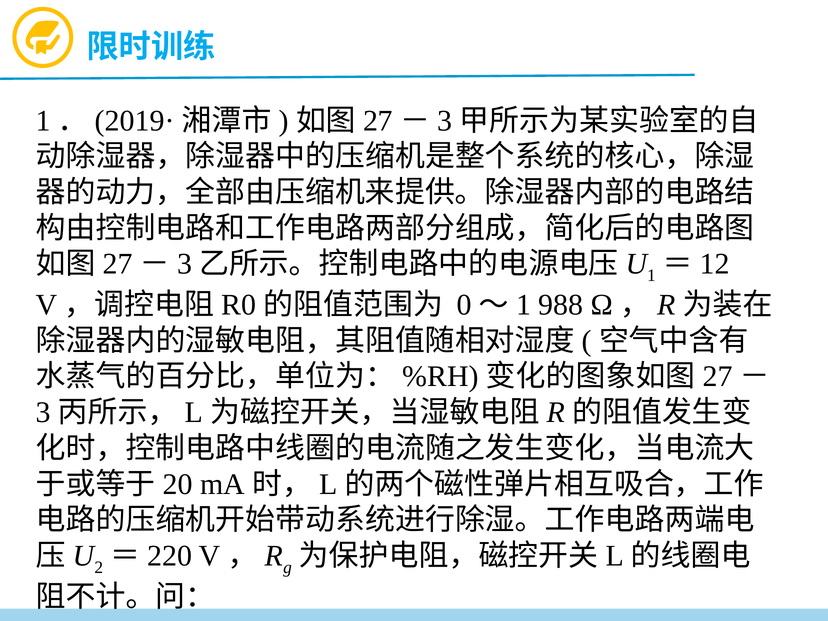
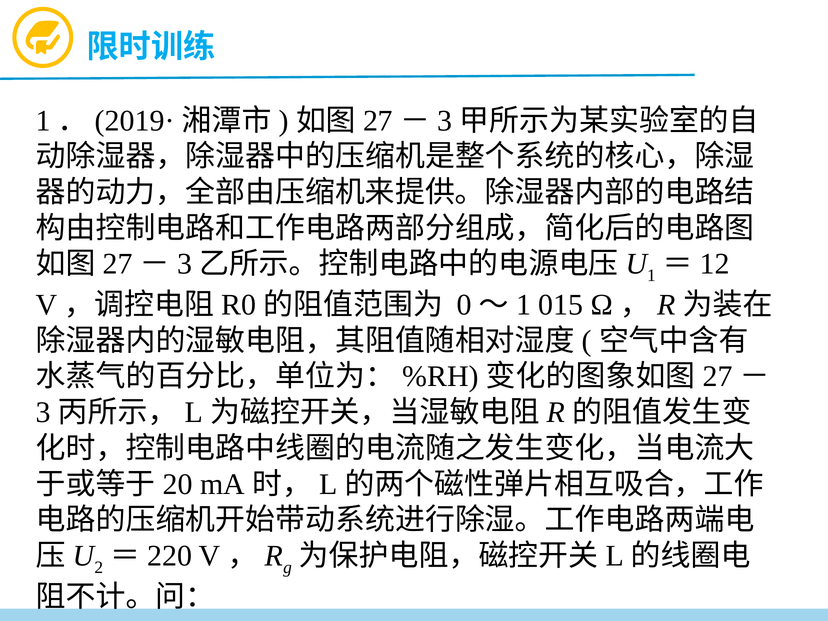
988: 988 -> 015 (561, 305)
